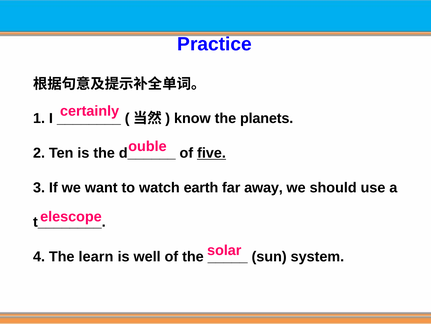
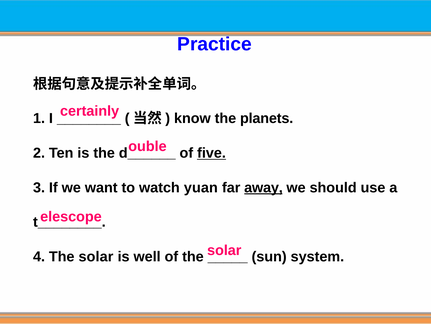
earth: earth -> yuan (201, 187)
away underline: none -> present (263, 187)
The learn: learn -> solar (96, 256)
